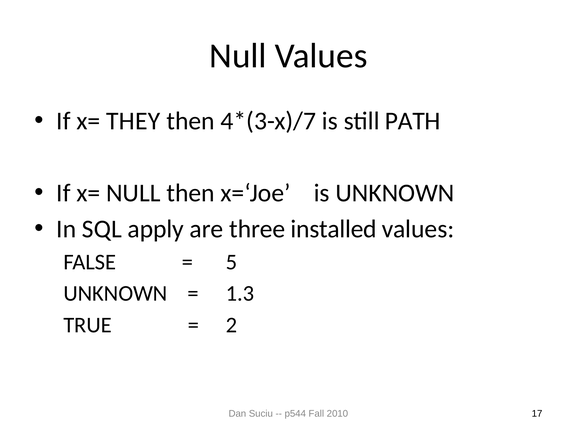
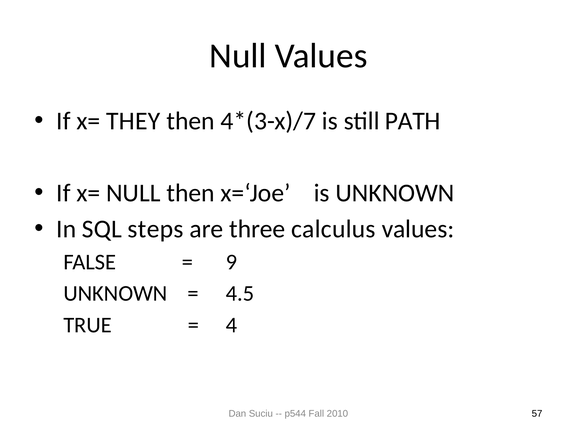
apply: apply -> steps (156, 229)
installed: installed -> calculus (333, 229)
5: 5 -> 9 (231, 262)
1.3: 1.3 -> 4.5 (240, 293)
2: 2 -> 4 (231, 325)
17: 17 -> 57 (537, 413)
